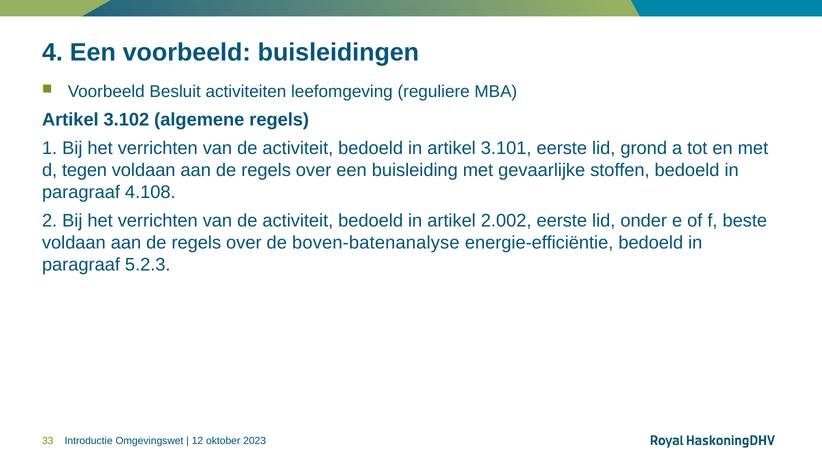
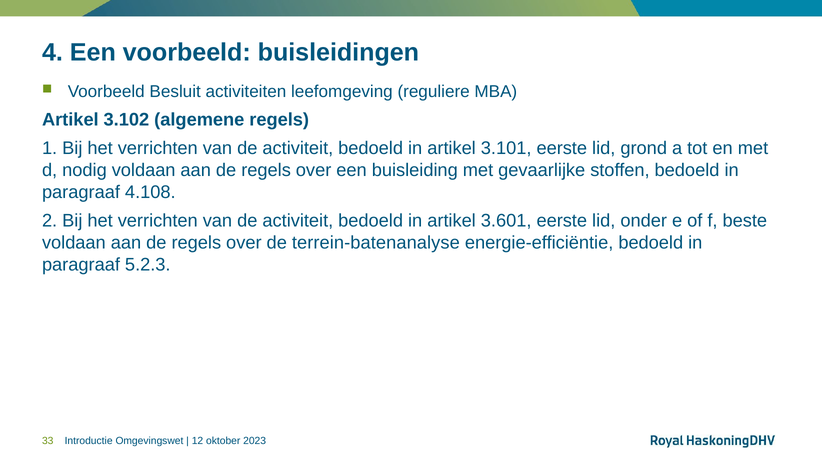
tegen: tegen -> nodig (84, 170)
2.002: 2.002 -> 3.601 (506, 221)
boven-batenanalyse: boven-batenanalyse -> terrein-batenanalyse (376, 243)
